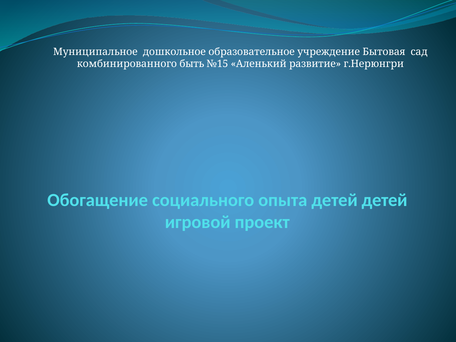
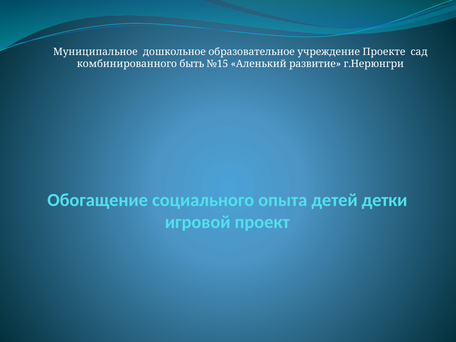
Бытовая: Бытовая -> Проекте (384, 52)
детей детей: детей -> детки (385, 200)
